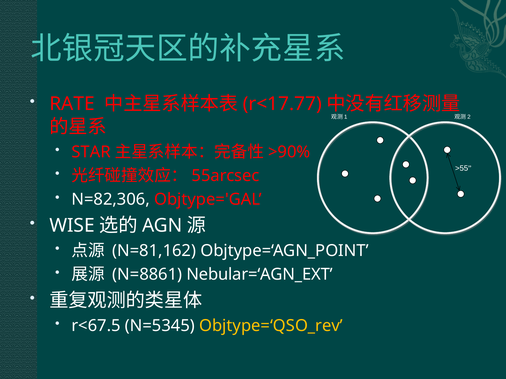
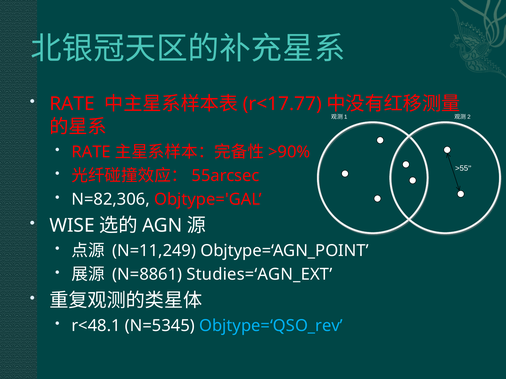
STAR: STAR -> RATE (91, 152)
N=81,162: N=81,162 -> N=11,249 (154, 251)
Nebular=‘AGN_EXT: Nebular=‘AGN_EXT -> Studies=‘AGN_EXT (259, 275)
r<67.5: r<67.5 -> r<48.1 (96, 326)
Objtype=‘QSO_rev colour: yellow -> light blue (271, 326)
